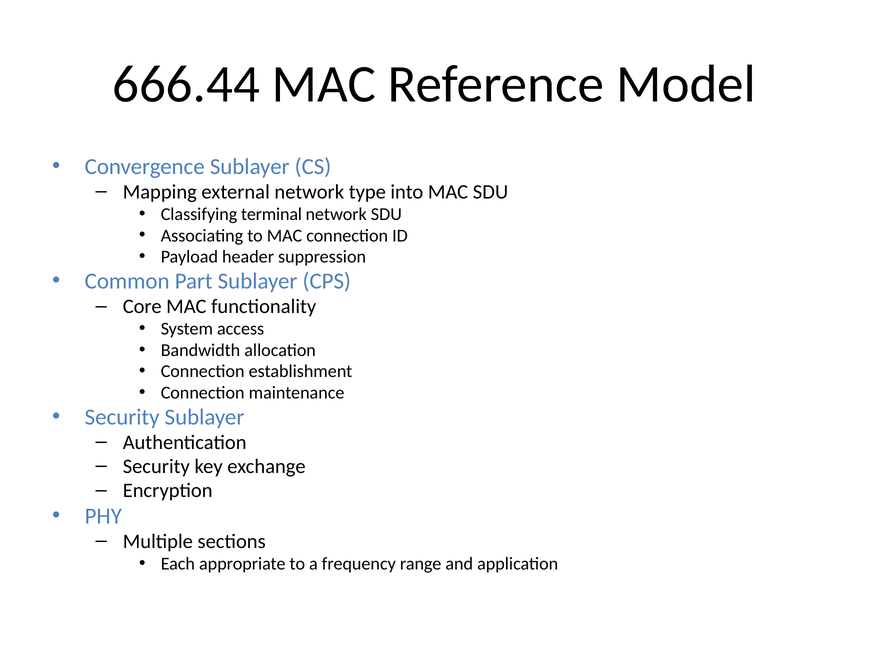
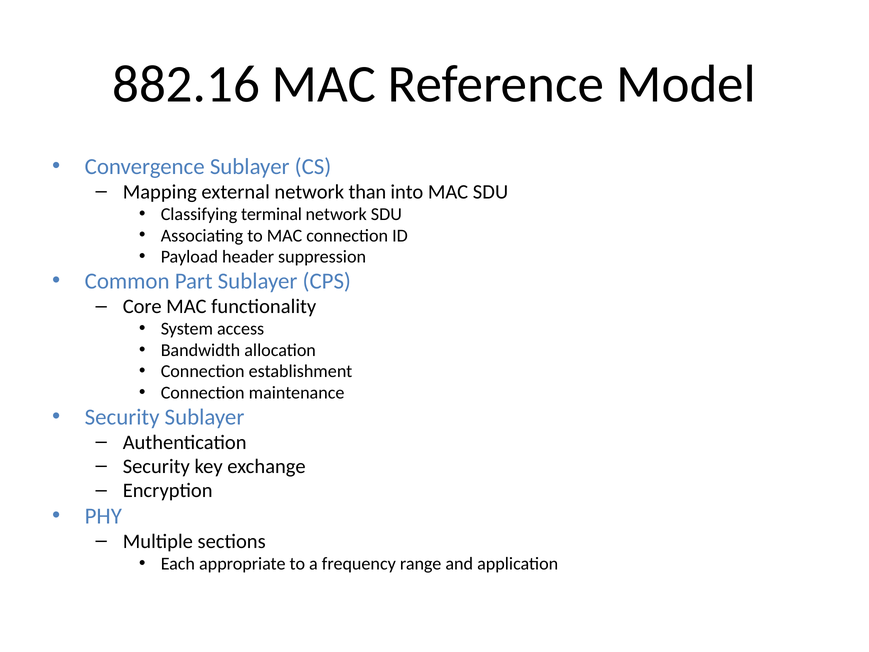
666.44: 666.44 -> 882.16 (186, 84)
type: type -> than (367, 192)
